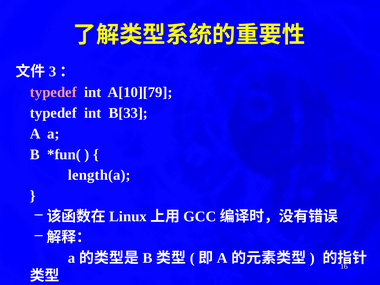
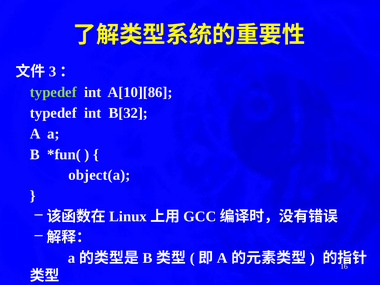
typedef colour: pink -> light green (53, 92)
A[10][79: A[10][79 -> A[10][86 (140, 92)
B[33: B[33 -> B[32 (128, 113)
length(a: length(a -> object(a (99, 175)
